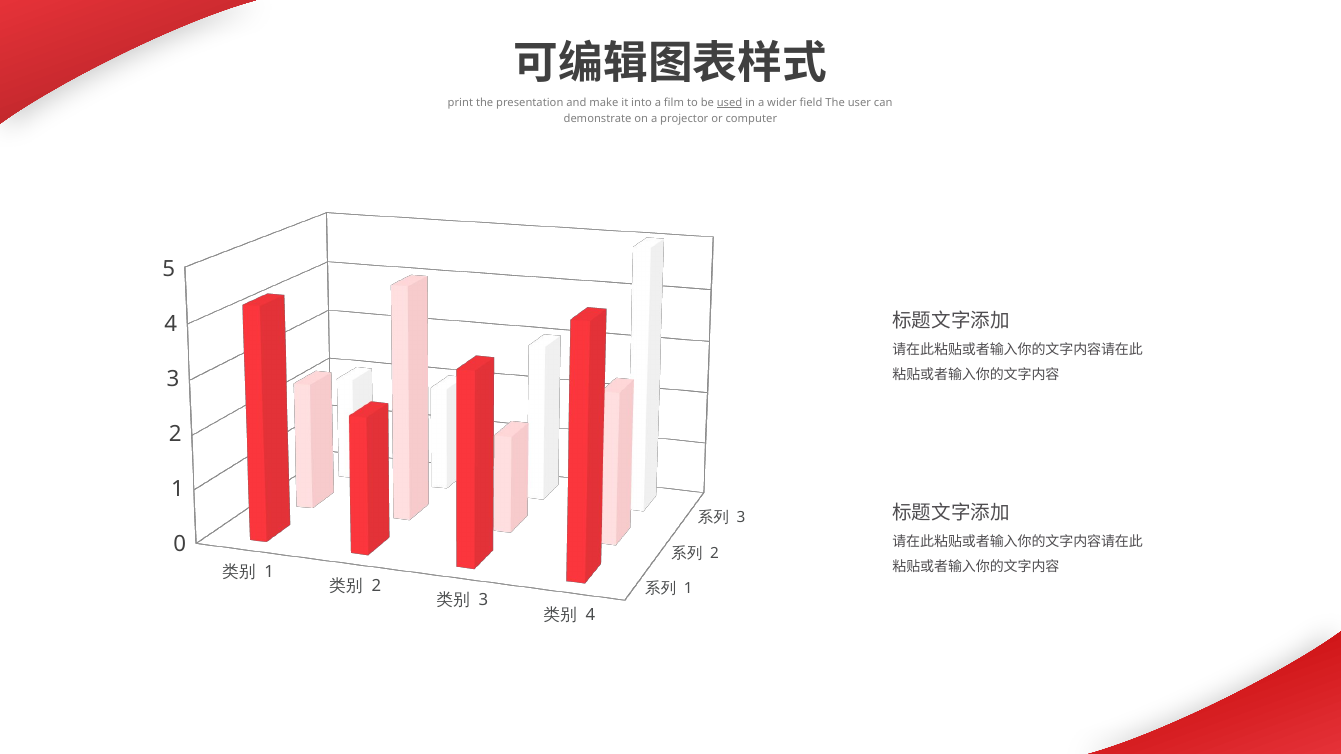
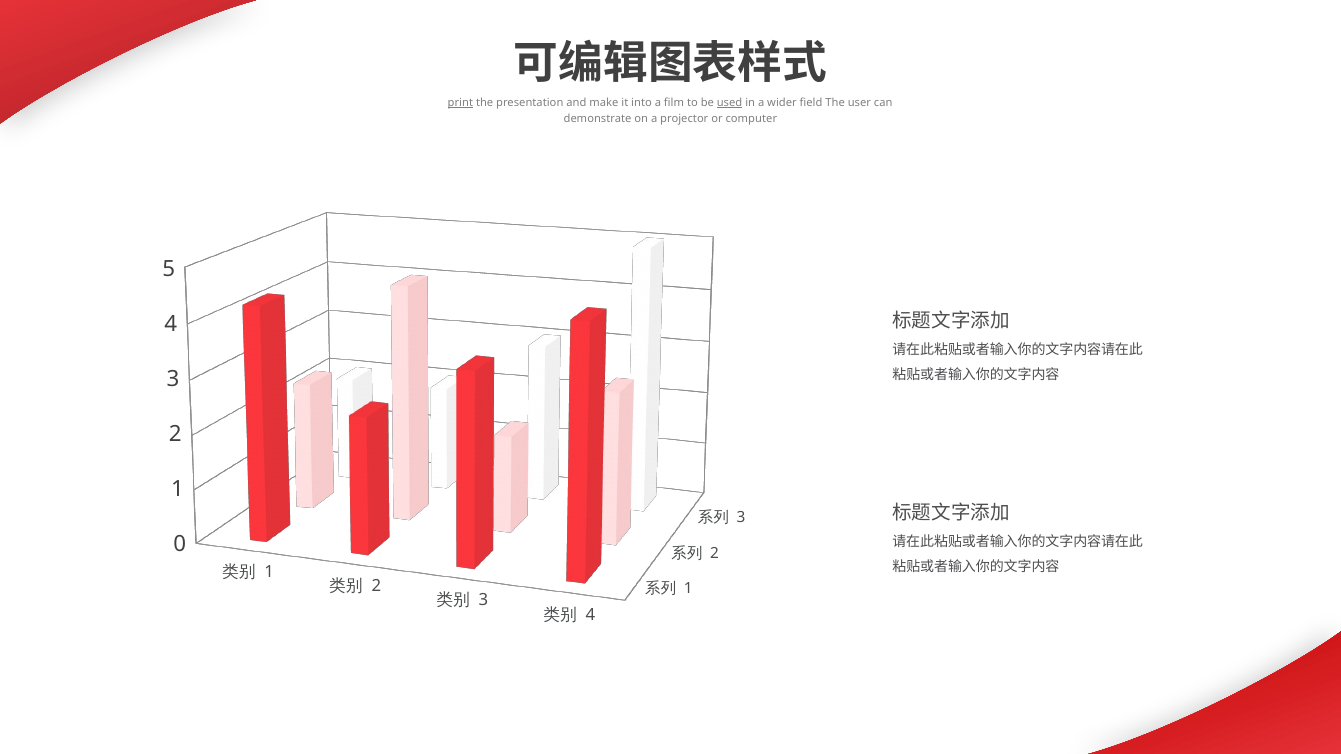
print underline: none -> present (460, 103)
